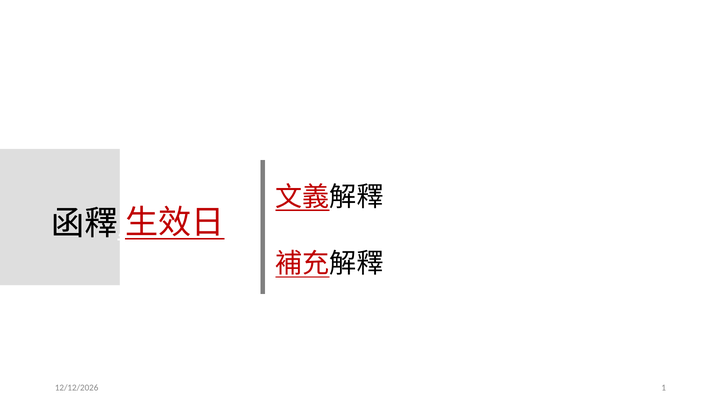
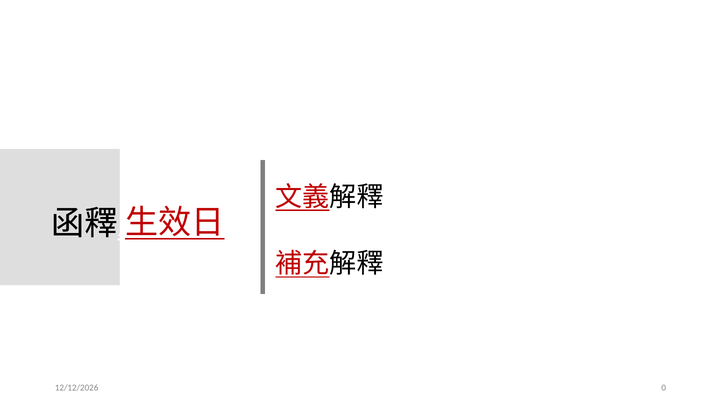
1: 1 -> 0 (664, 387)
